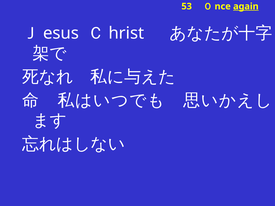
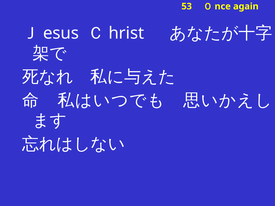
again underline: present -> none (246, 6)
